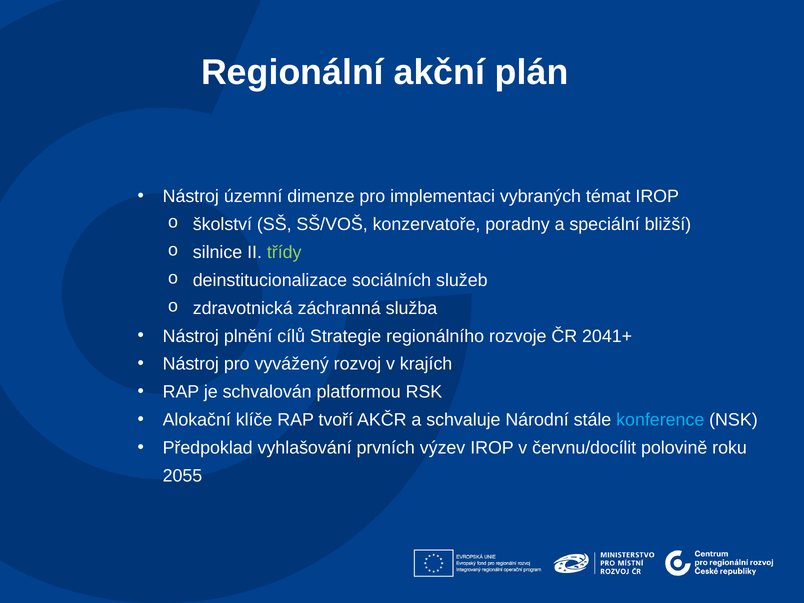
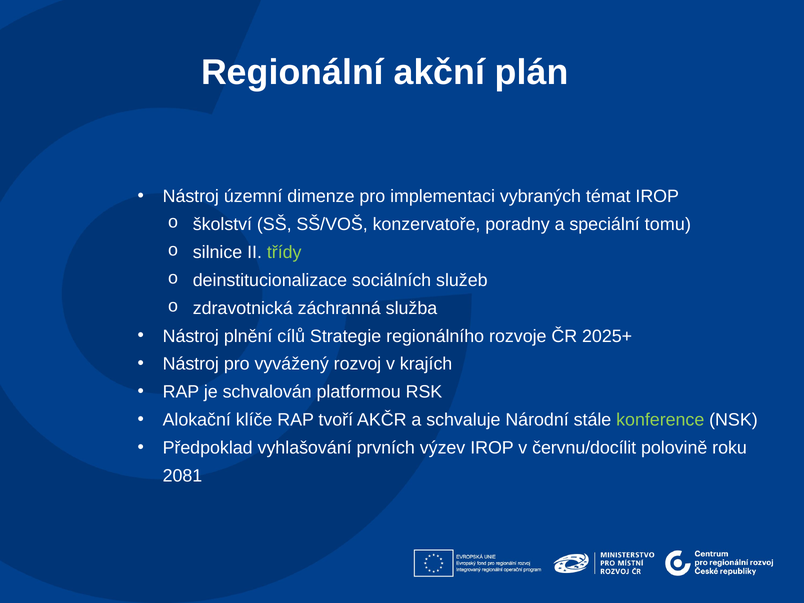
bližší: bližší -> tomu (668, 224)
2041+: 2041+ -> 2025+ (607, 336)
konference colour: light blue -> light green (660, 420)
2055: 2055 -> 2081 (182, 476)
